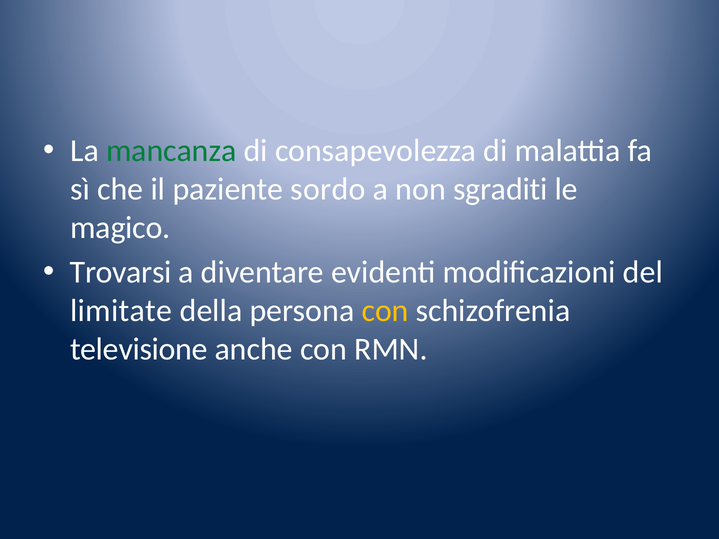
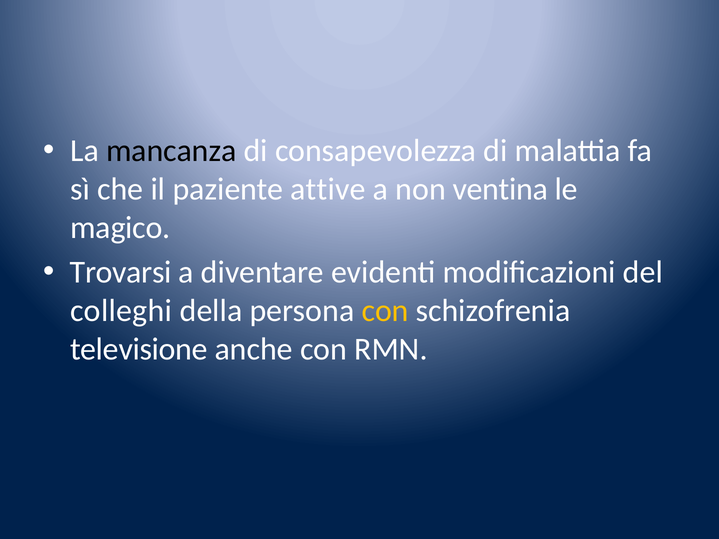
mancanza colour: green -> black (171, 151)
sordo: sordo -> attive (328, 189)
sgraditi: sgraditi -> ventina (500, 189)
limitate: limitate -> colleghi (121, 311)
